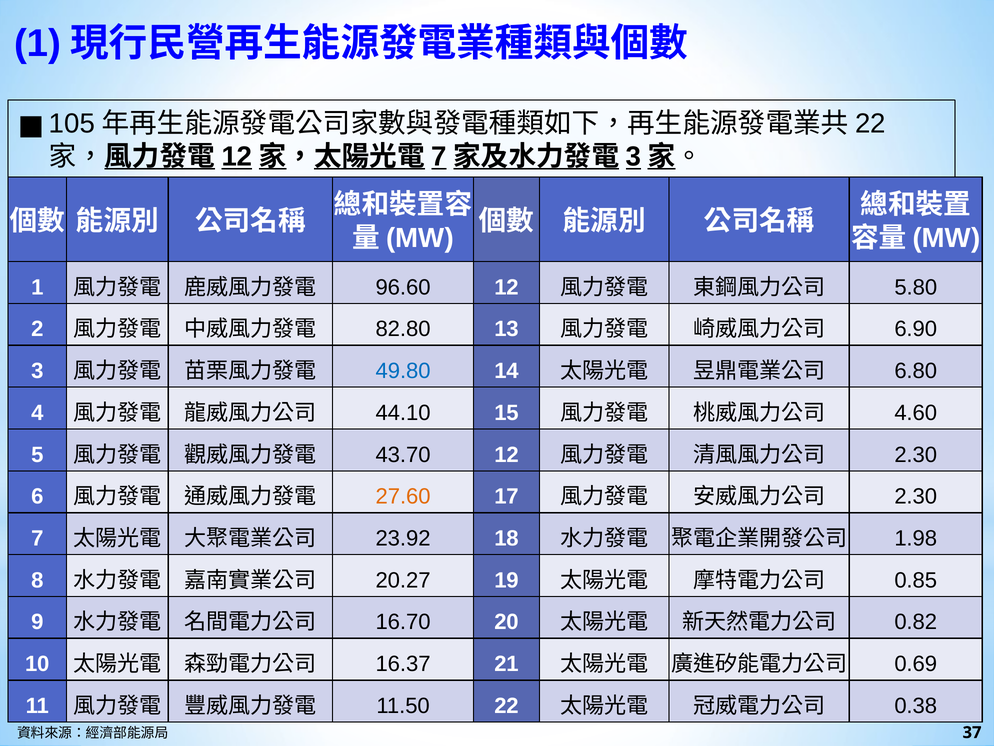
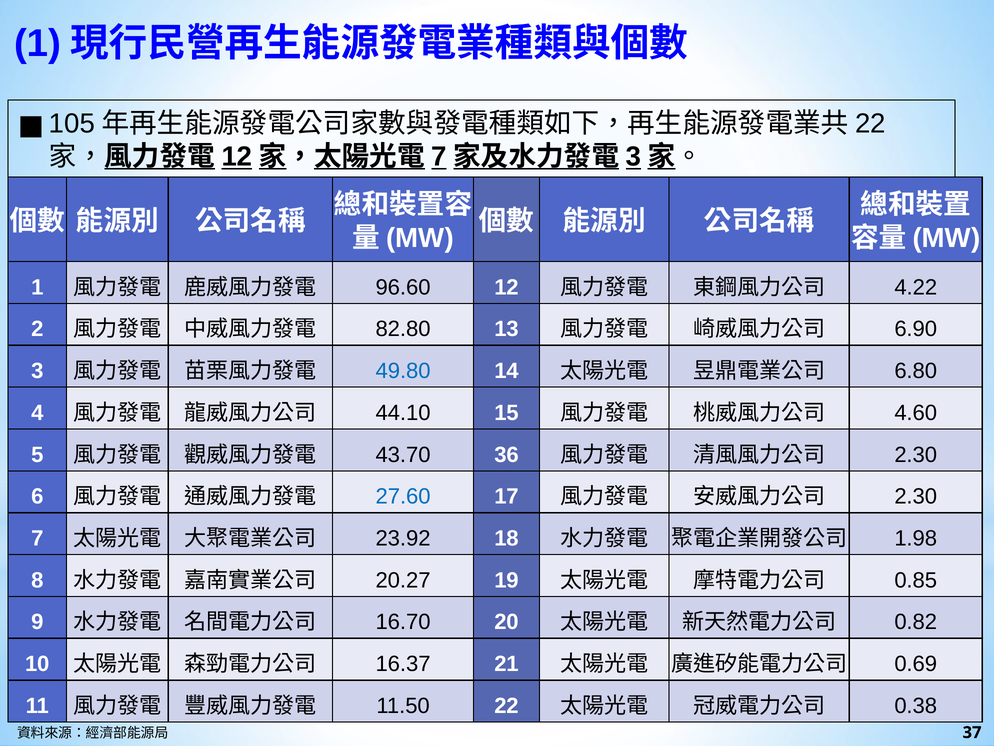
5.80: 5.80 -> 4.22 (916, 287)
43.70 12: 12 -> 36 (506, 454)
27.60 colour: orange -> blue (403, 496)
